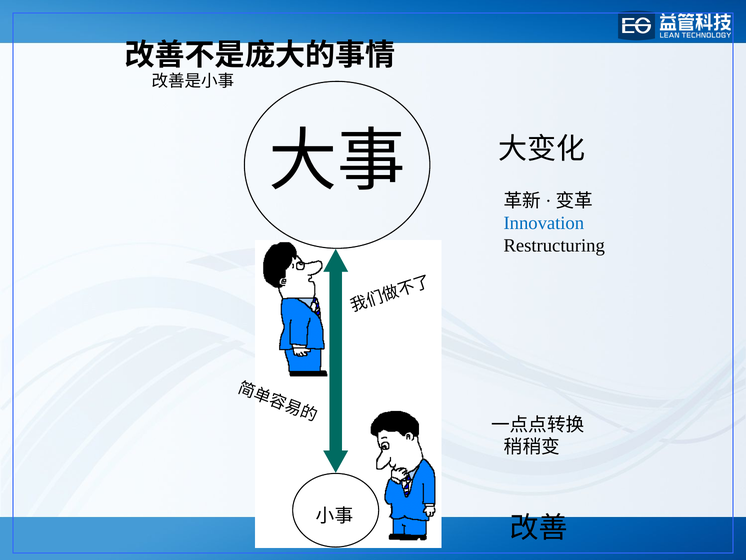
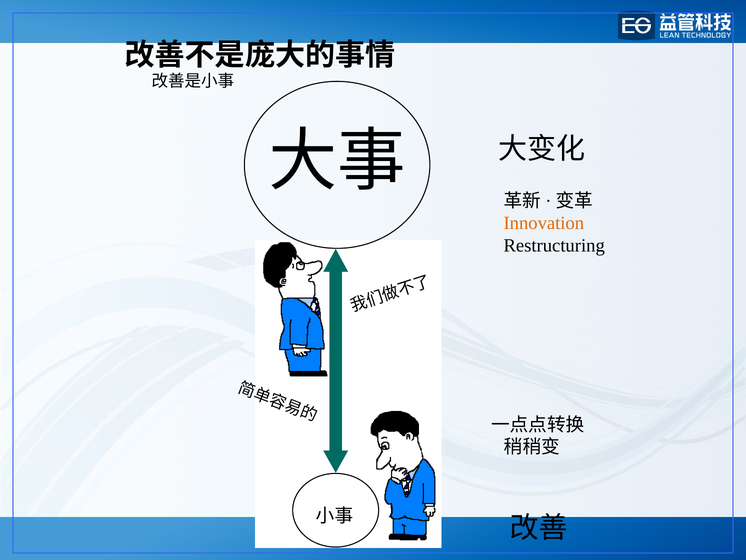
Innovation colour: blue -> orange (544, 223)
